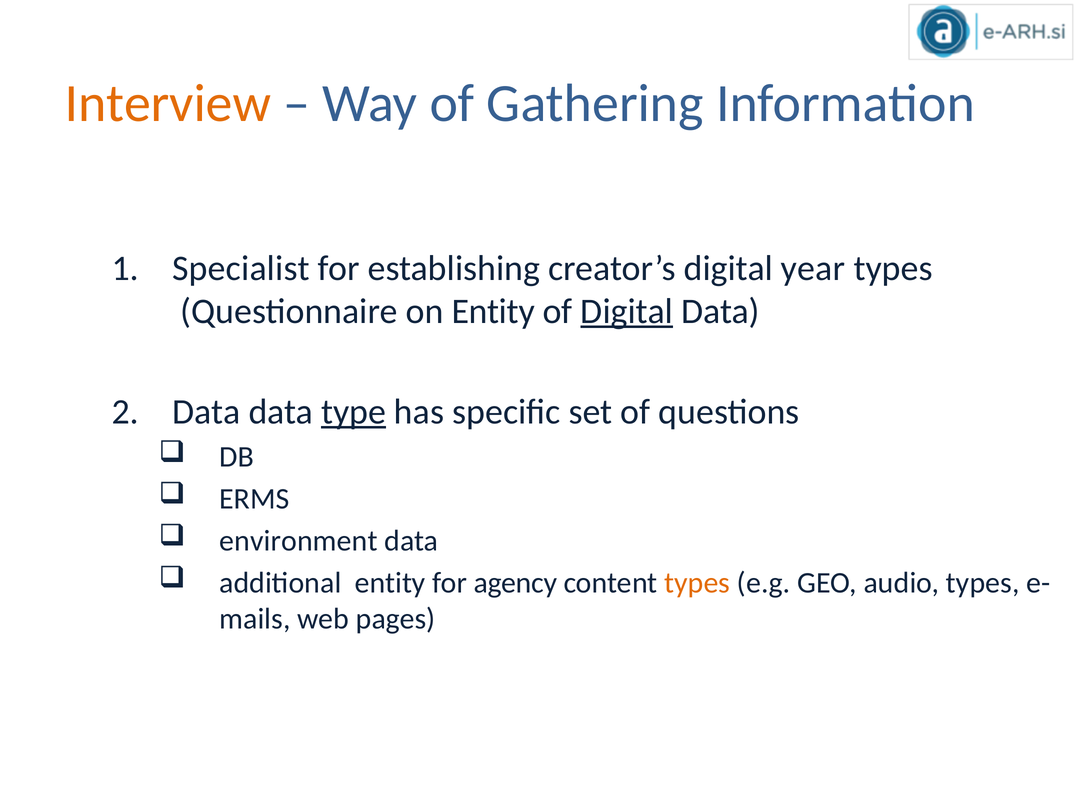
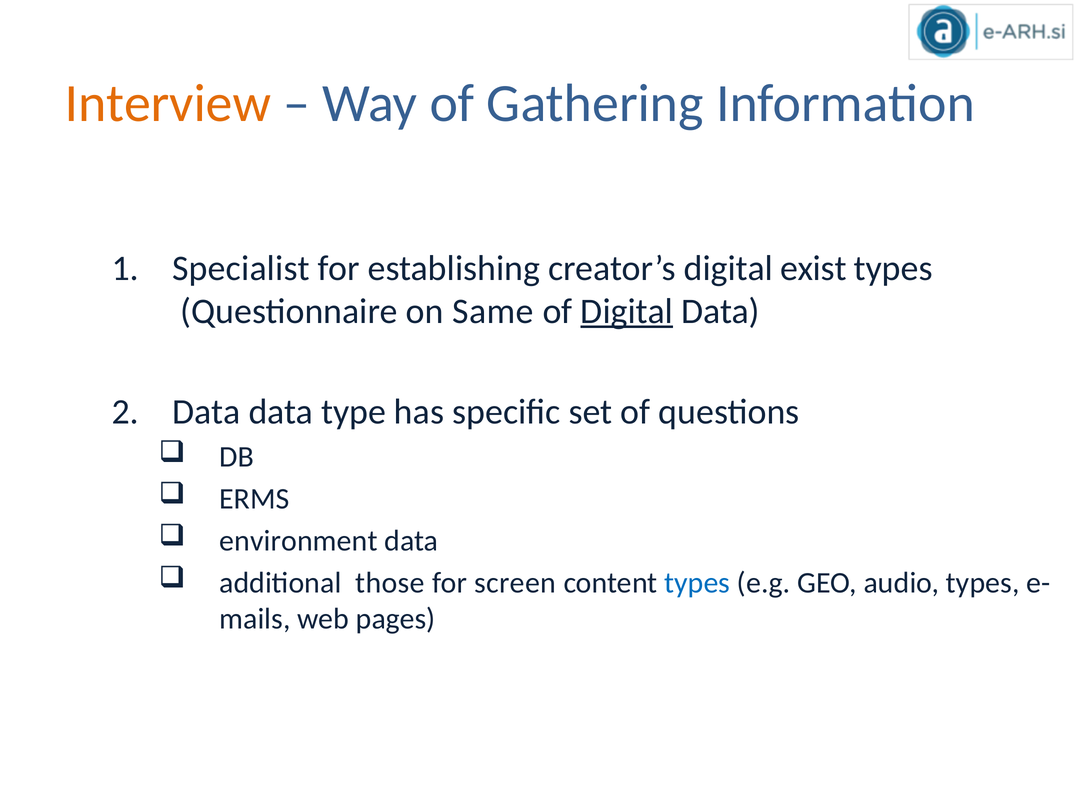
year: year -> exist (813, 268)
on Entity: Entity -> Same (493, 311)
type underline: present -> none (353, 412)
additional entity: entity -> those (390, 583)
agency: agency -> screen (515, 583)
types colour: orange -> blue (697, 583)
